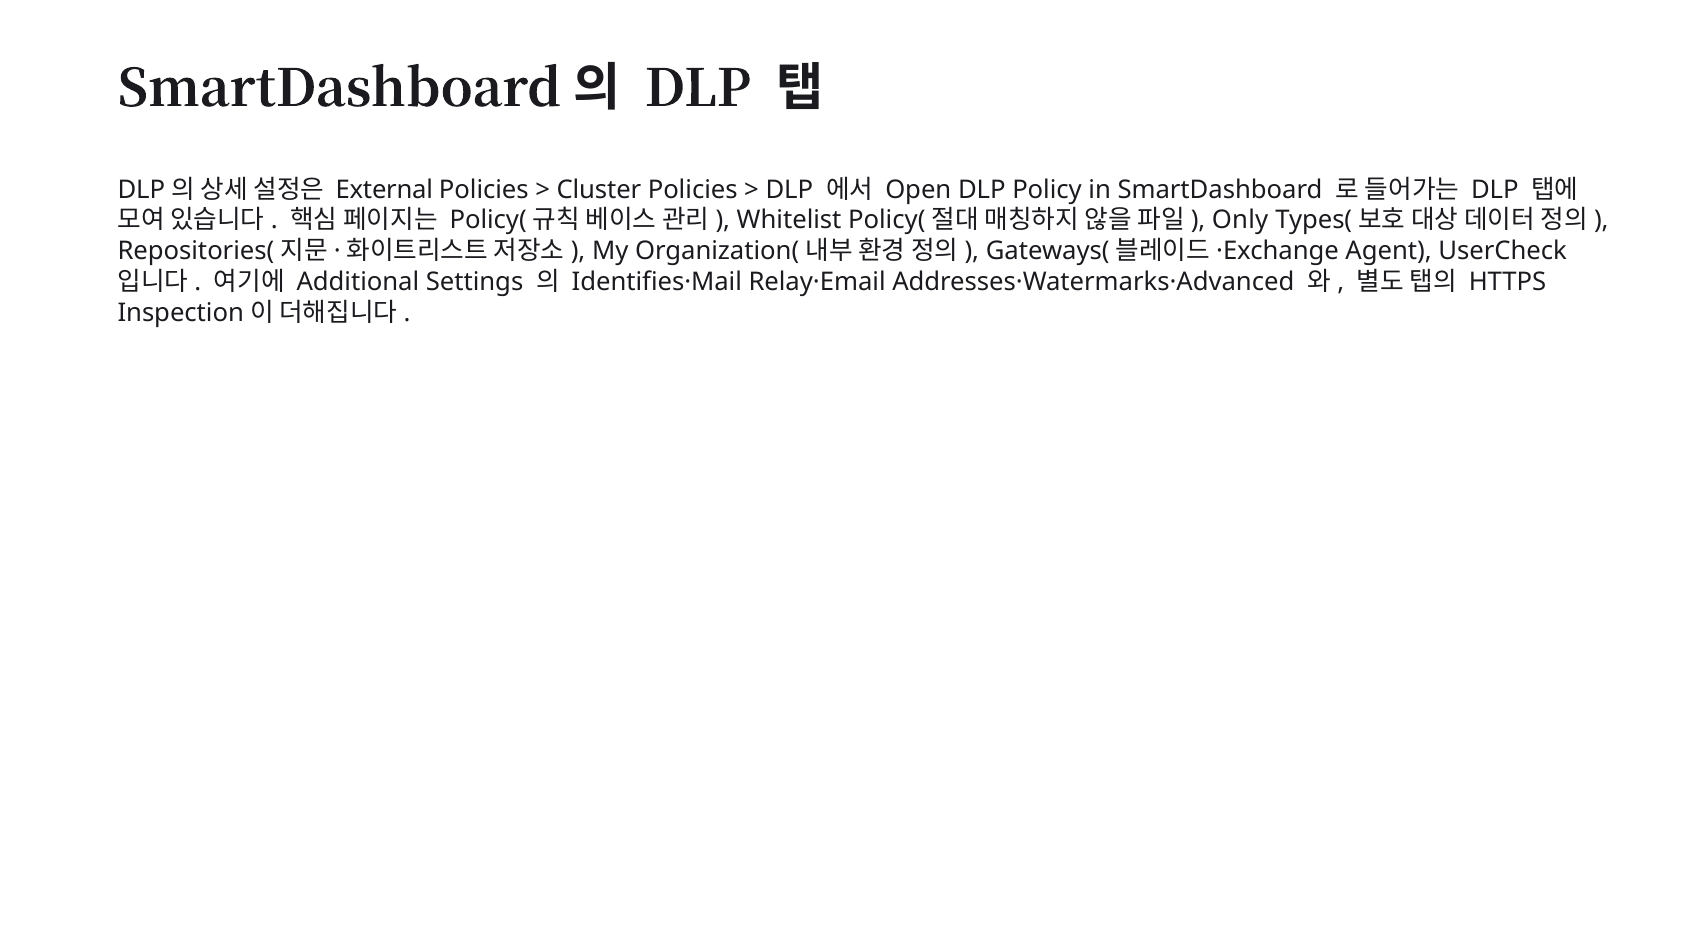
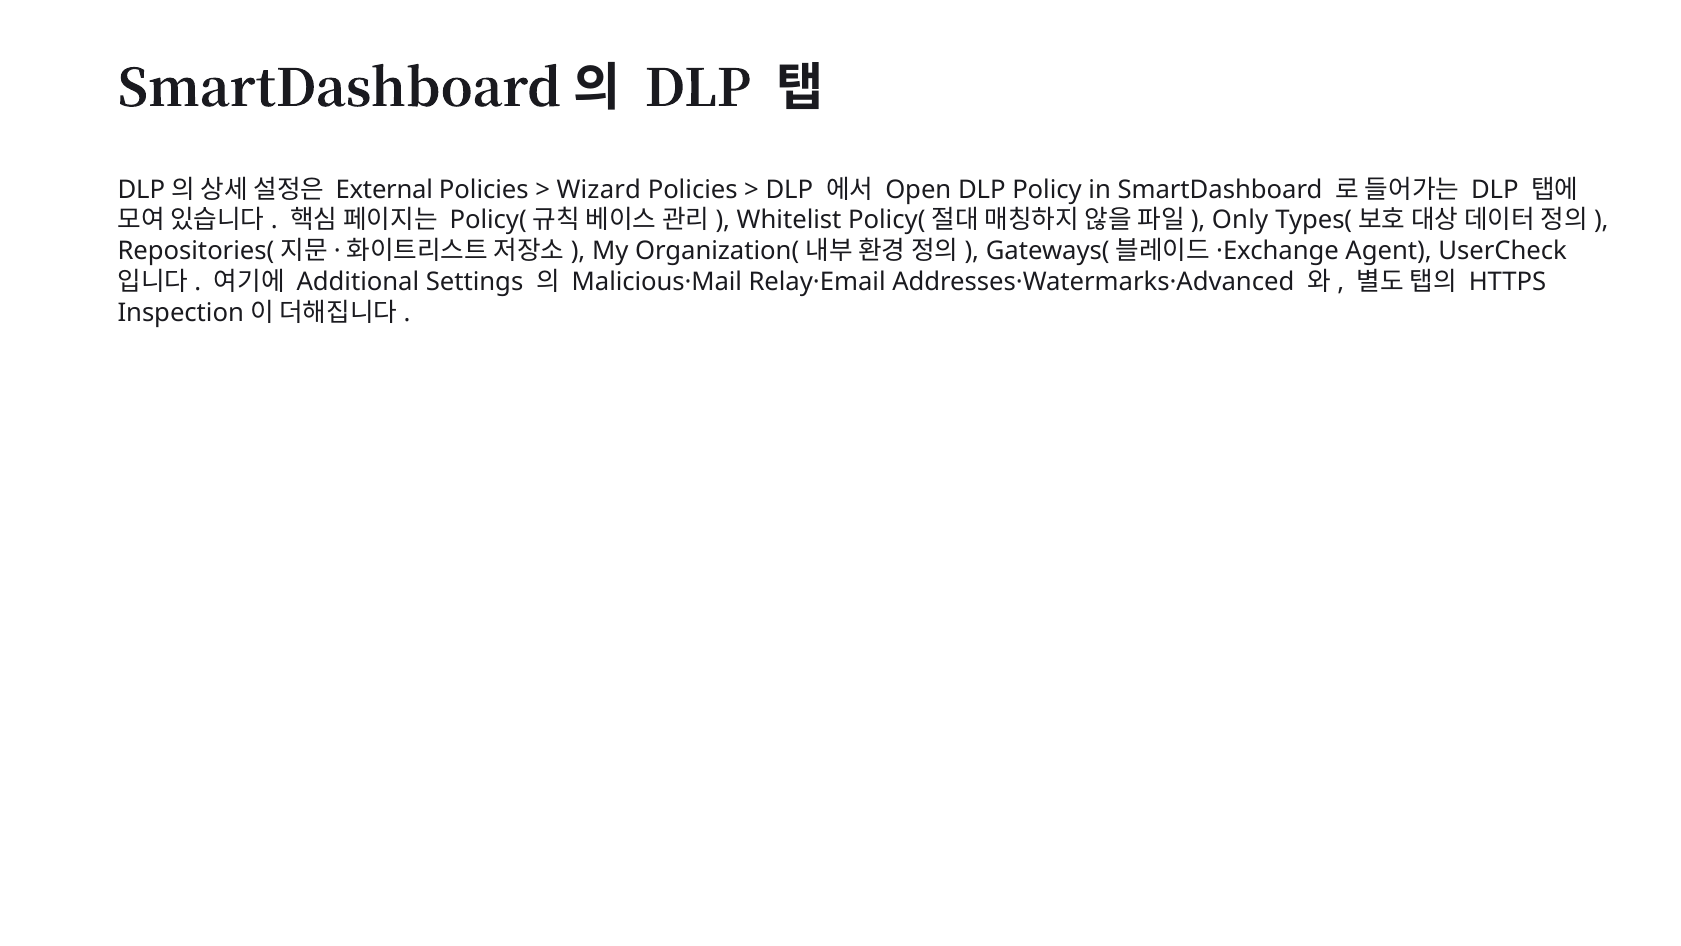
Cluster: Cluster -> Wizard (599, 189)
Identifies·Mail: Identifies·Mail -> Malicious·Mail (657, 282)
